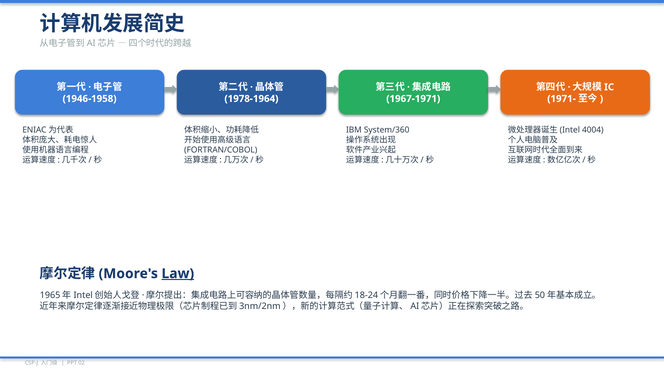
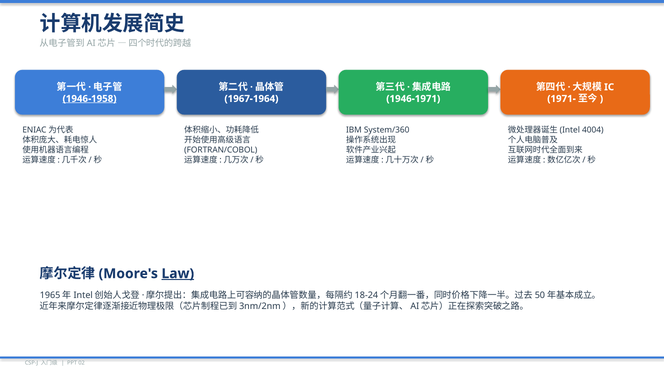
1946-1958 underline: none -> present (90, 99)
1978-1964: 1978-1964 -> 1967-1964 (251, 99)
1967-1971: 1967-1971 -> 1946-1971 (413, 99)
